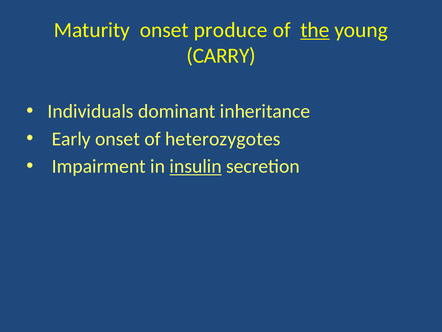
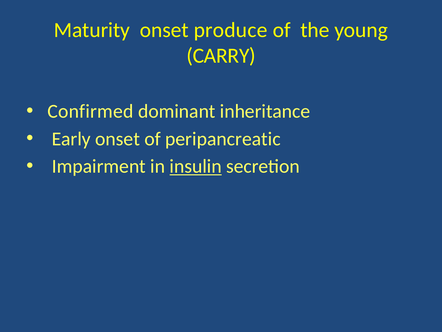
the underline: present -> none (315, 30)
Individuals: Individuals -> Confirmed (90, 111)
heterozygotes: heterozygotes -> peripancreatic (223, 139)
